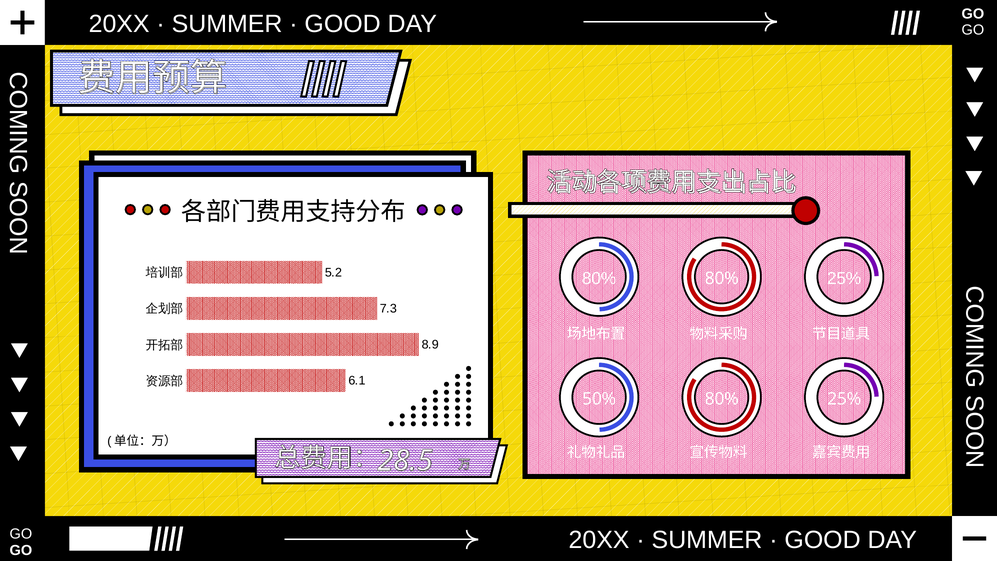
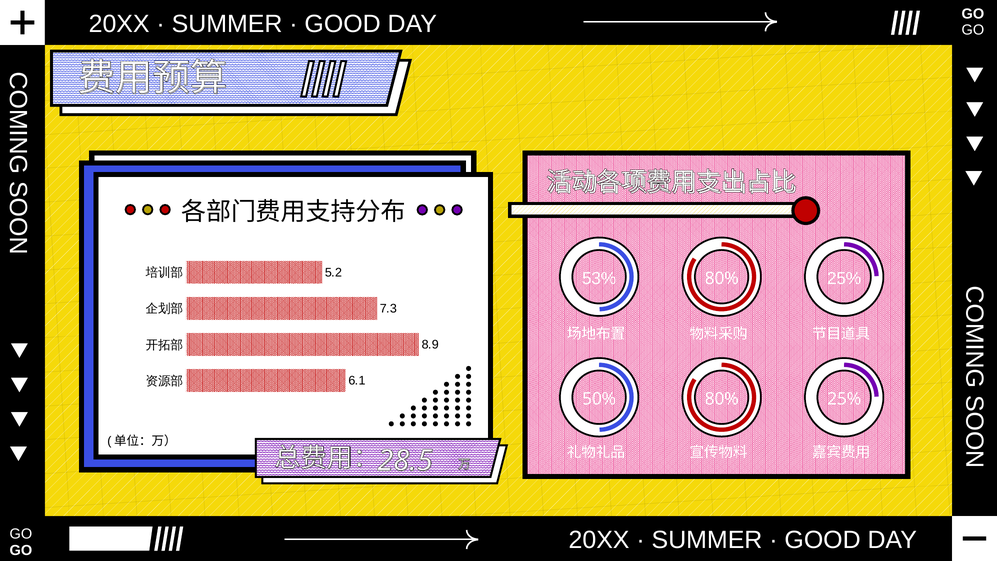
80%: 80% -> 53% (599, 279)
